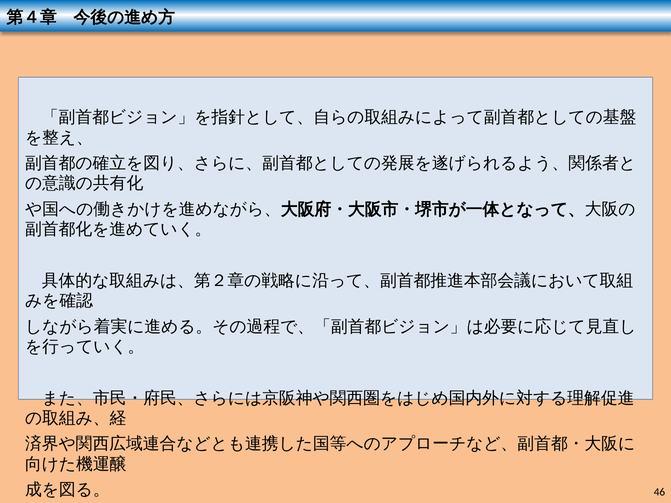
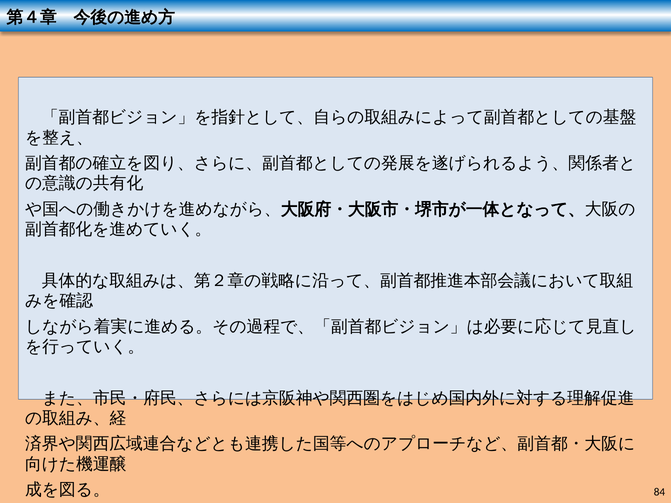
46: 46 -> 84 (659, 493)
